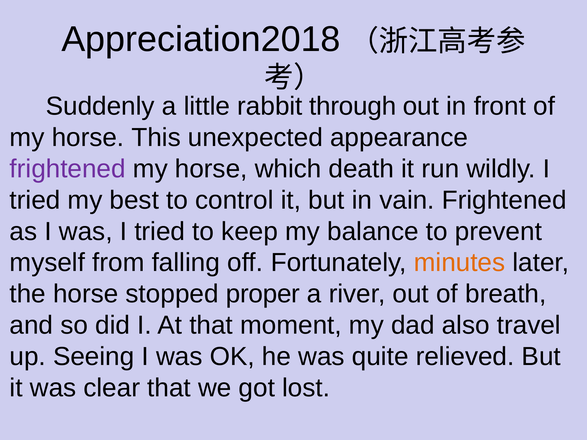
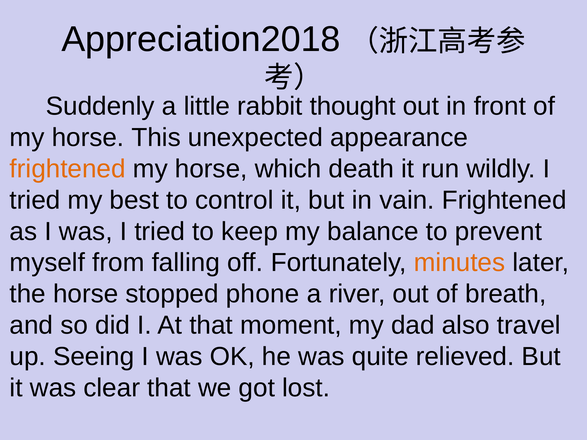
through: through -> thought (353, 106)
frightened colour: purple -> orange (68, 169)
proper: proper -> phone (263, 294)
